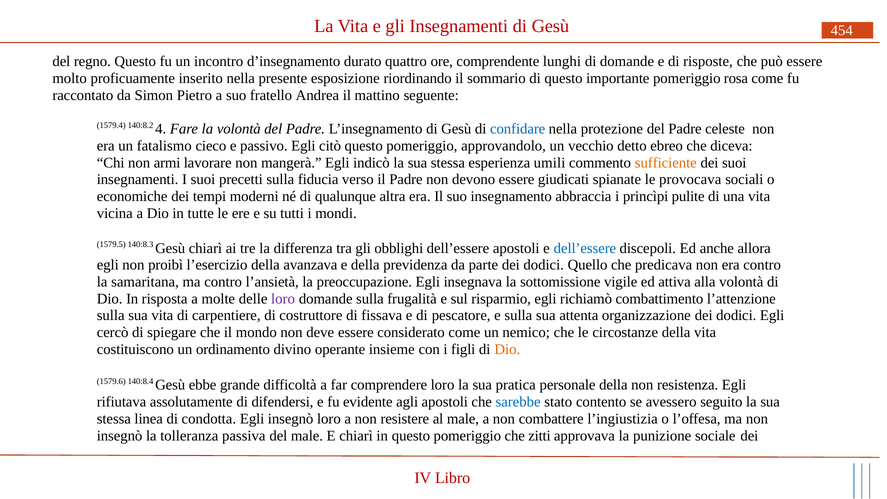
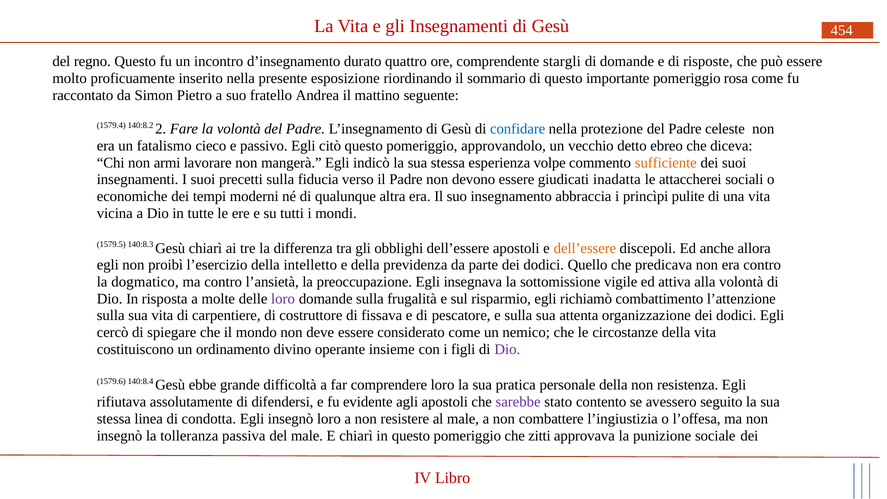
lunghi: lunghi -> stargli (562, 61)
4: 4 -> 2 (161, 129)
umili: umili -> volpe (550, 163)
spianate: spianate -> inadatta (617, 180)
provocava: provocava -> attaccherei (690, 180)
dell’essere colour: blue -> orange (585, 248)
avanzava: avanzava -> intelletto (310, 265)
samaritana: samaritana -> dogmatico (145, 282)
Dio colour: orange -> purple (507, 350)
sarebbe colour: blue -> purple (518, 402)
